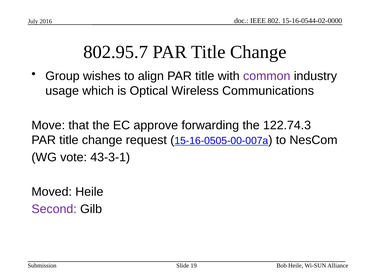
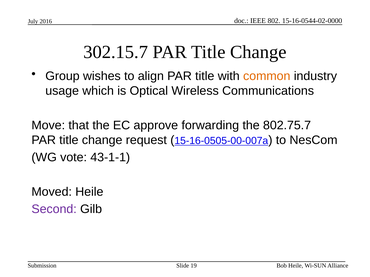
802.95.7: 802.95.7 -> 302.15.7 (116, 52)
common colour: purple -> orange (267, 76)
122.74.3: 122.74.3 -> 802.75.7 (287, 126)
43-3-1: 43-3-1 -> 43-1-1 (110, 158)
